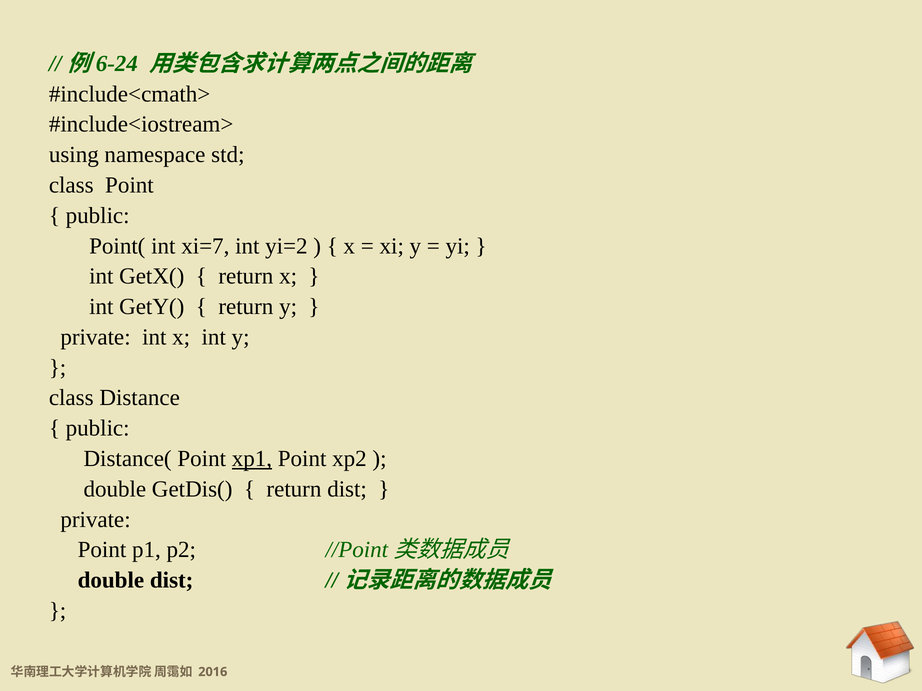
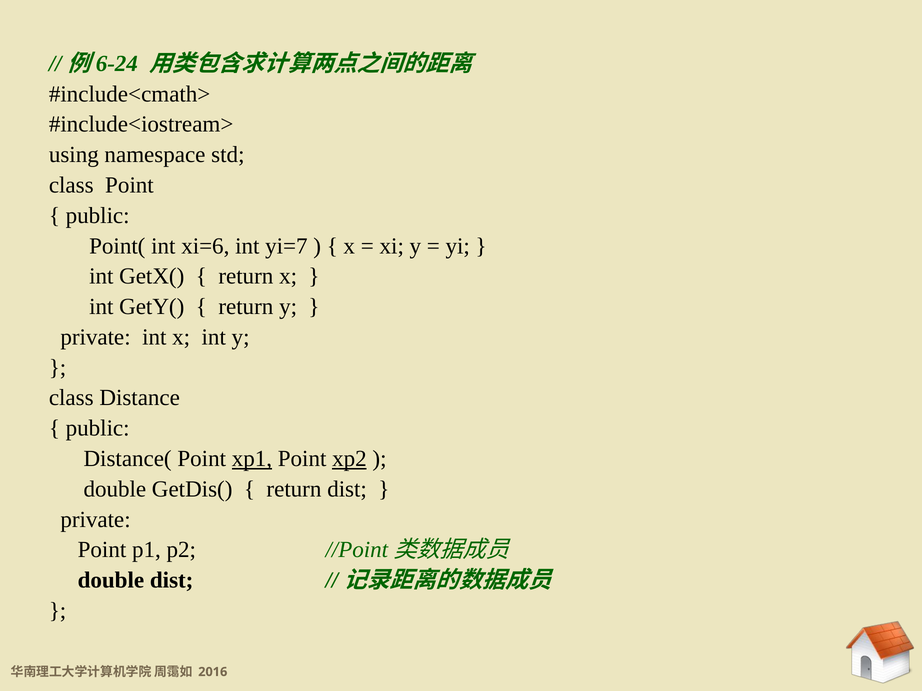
xi=7: xi=7 -> xi=6 (205, 246)
yi=2: yi=2 -> yi=7 (286, 246)
xp2 underline: none -> present (349, 459)
